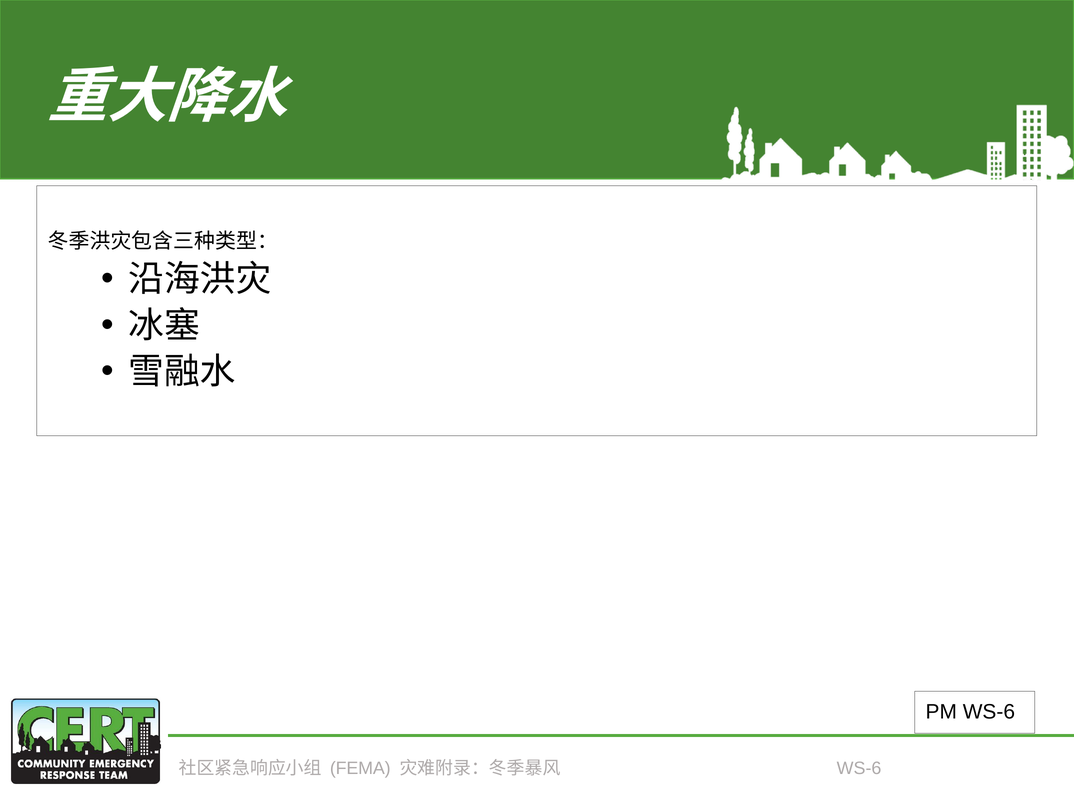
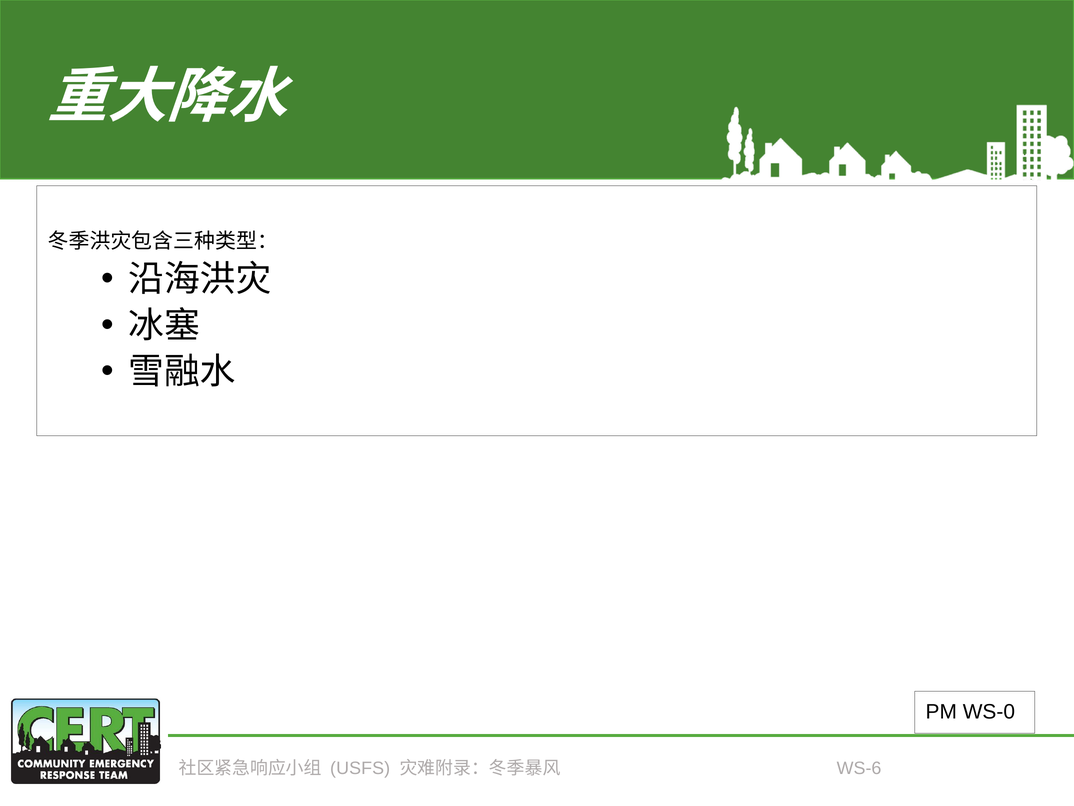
PM WS-6: WS-6 -> WS-0 (989, 712)
FEMA: FEMA -> USFS (360, 768)
